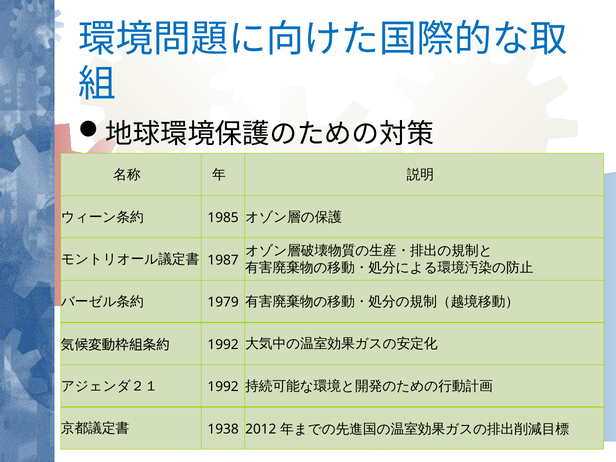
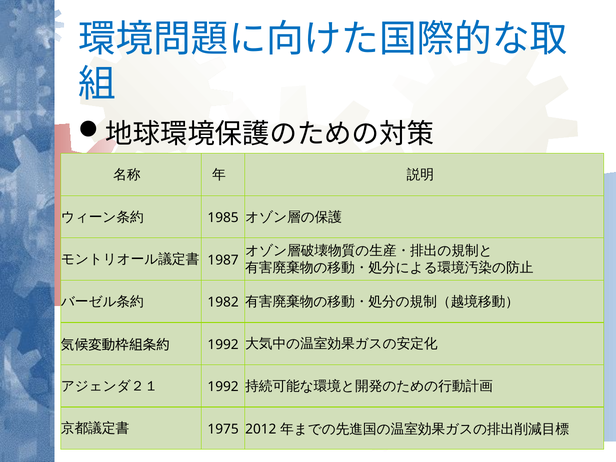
1979: 1979 -> 1982 (223, 302)
1938: 1938 -> 1975 (223, 429)
